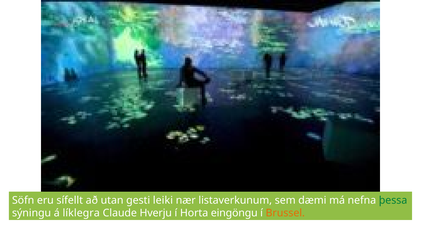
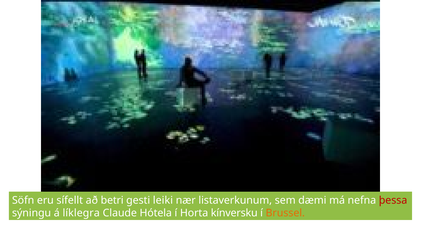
utan: utan -> betri (112, 200)
þessa colour: green -> red (393, 200)
Hverju: Hverju -> Hótela (156, 213)
eingöngu: eingöngu -> kínversku (234, 213)
